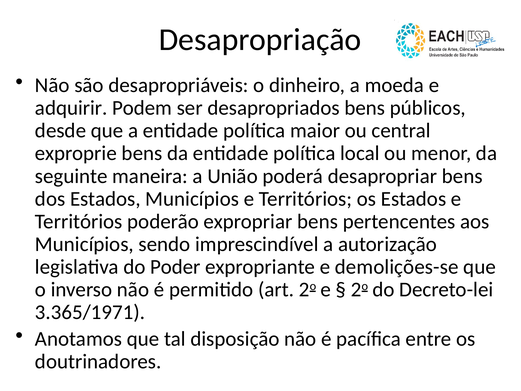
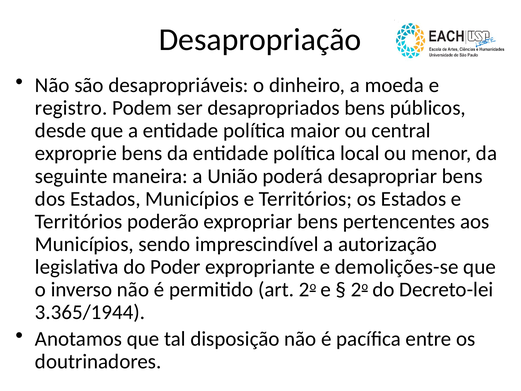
adquirir: adquirir -> registro (71, 108)
3.365/1971: 3.365/1971 -> 3.365/1944 (90, 312)
